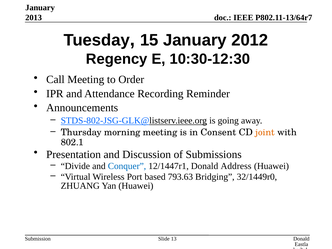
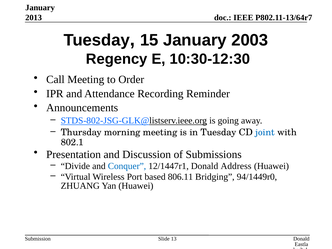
2012: 2012 -> 2003 (250, 40)
in Consent: Consent -> Tuesday (219, 132)
joint colour: orange -> blue (265, 132)
793.63: 793.63 -> 806.11 (180, 177)
32/1449r0: 32/1449r0 -> 94/1449r0 (257, 177)
